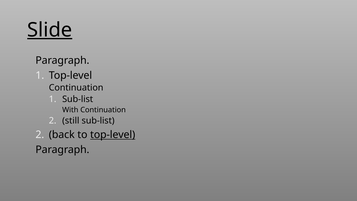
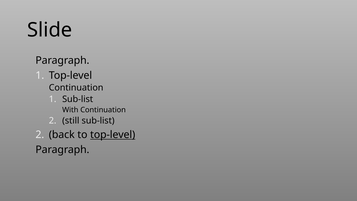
Slide underline: present -> none (50, 30)
